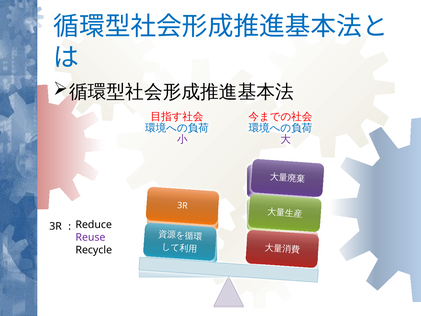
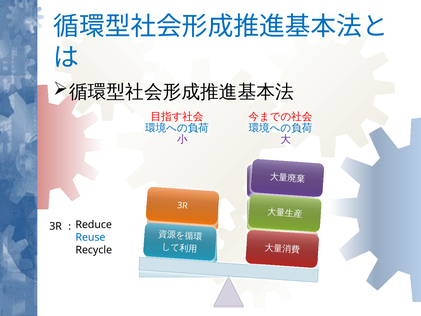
Reuse colour: purple -> blue (90, 237)
